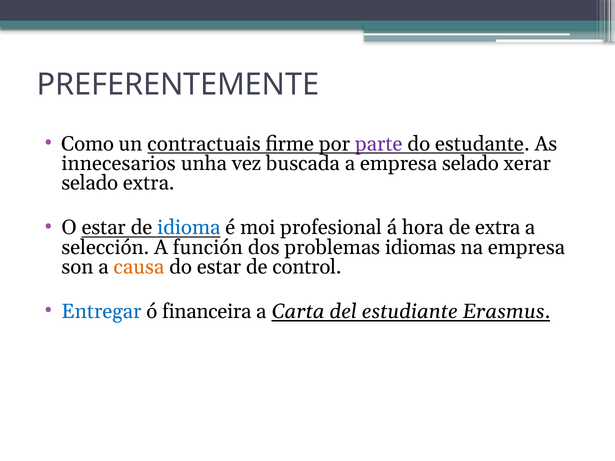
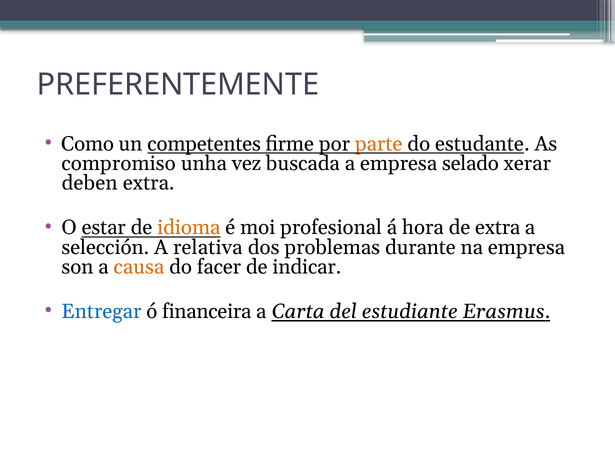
contractuais: contractuais -> competentes (204, 144)
parte colour: purple -> orange (379, 144)
innecesarios: innecesarios -> compromiso (119, 164)
selado: selado -> deben (90, 183)
idioma colour: blue -> orange (189, 228)
función: función -> relativa (208, 247)
idiomas: idiomas -> durante (420, 247)
do estar: estar -> facer (219, 267)
control: control -> indicar (307, 267)
